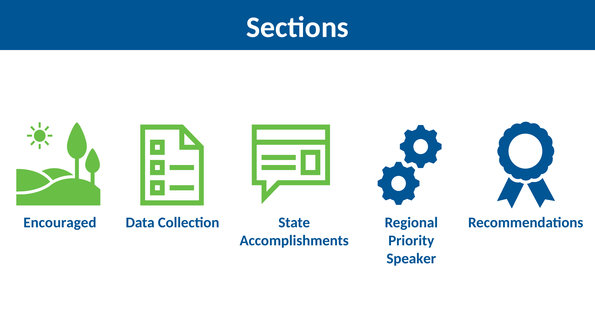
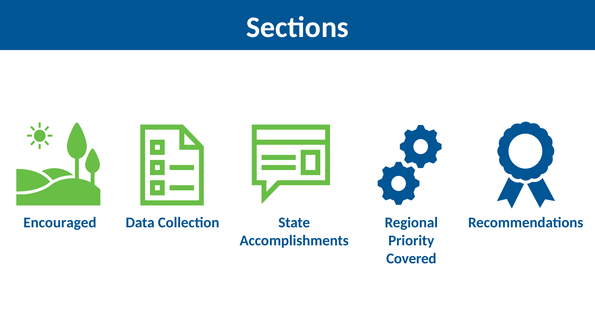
Speaker: Speaker -> Covered (411, 258)
